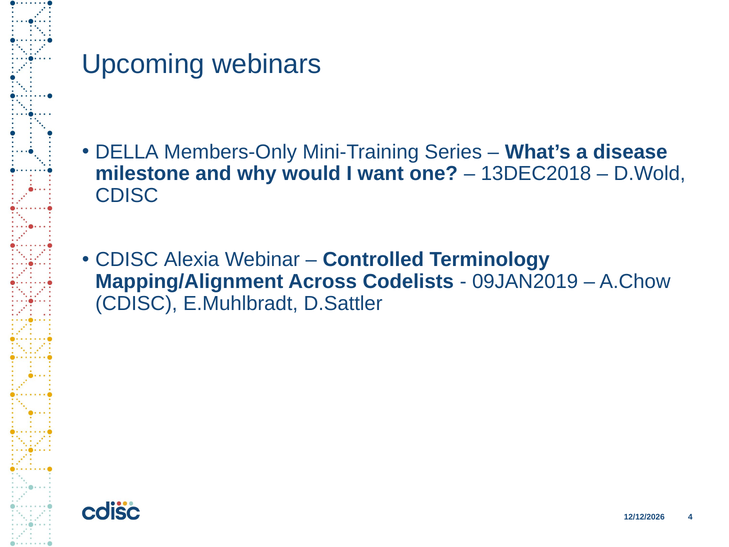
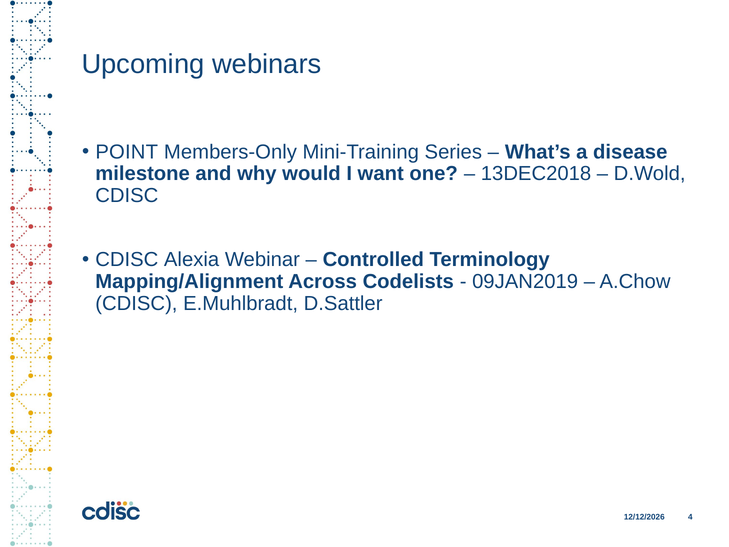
DELLA: DELLA -> POINT (127, 152)
